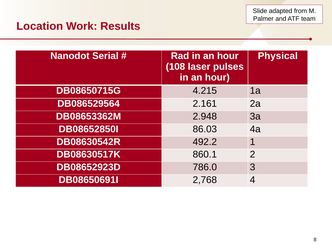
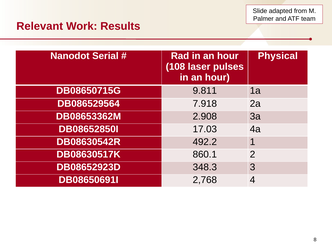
Location: Location -> Relevant (40, 26)
4.215: 4.215 -> 9.811 (205, 91)
2.161: 2.161 -> 7.918 (205, 104)
2.948: 2.948 -> 2.908 (205, 116)
86.03: 86.03 -> 17.03 (205, 129)
786.0: 786.0 -> 348.3 (205, 167)
